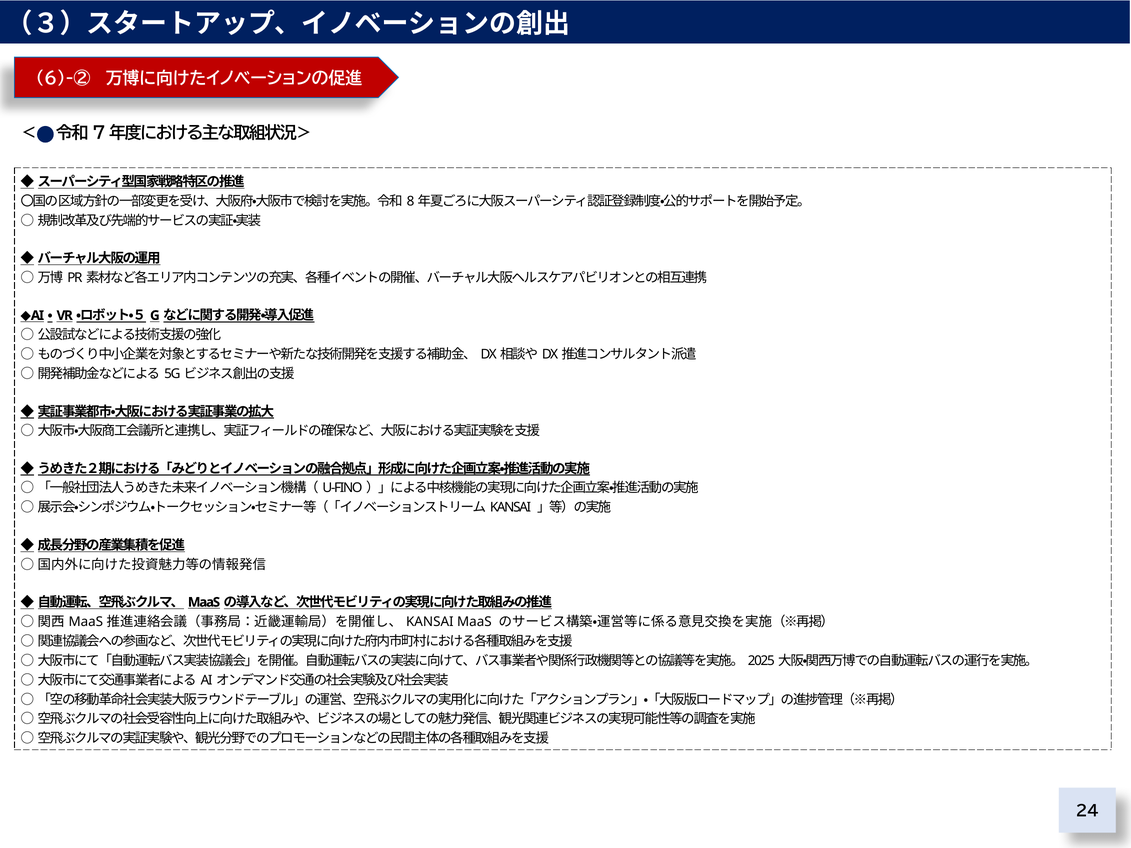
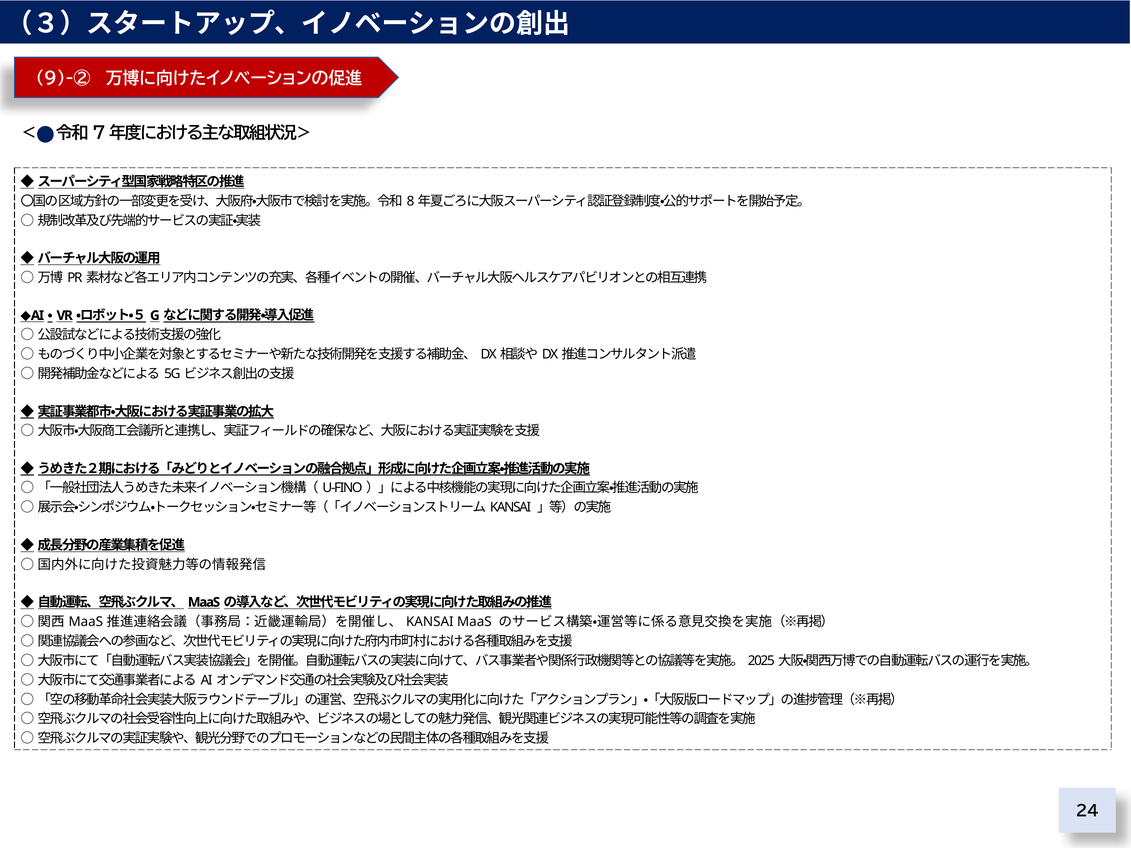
6)-②: 6)-② -> 9)-② (63, 79)
